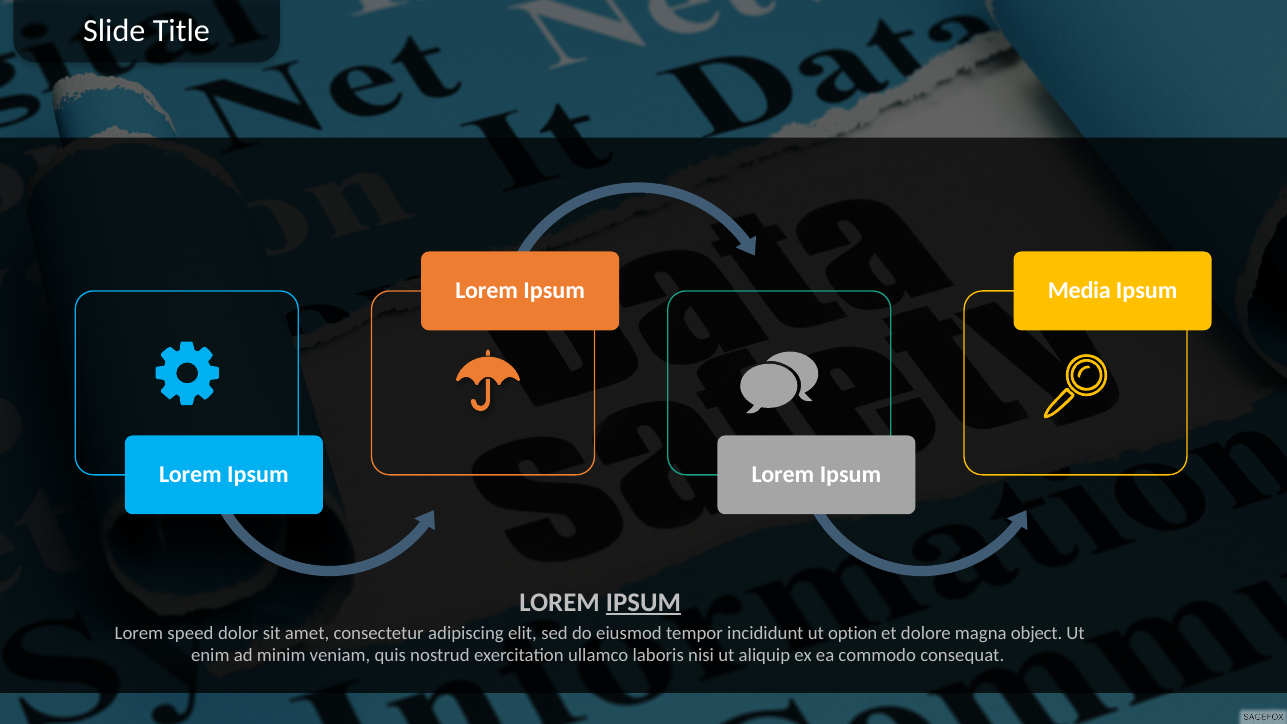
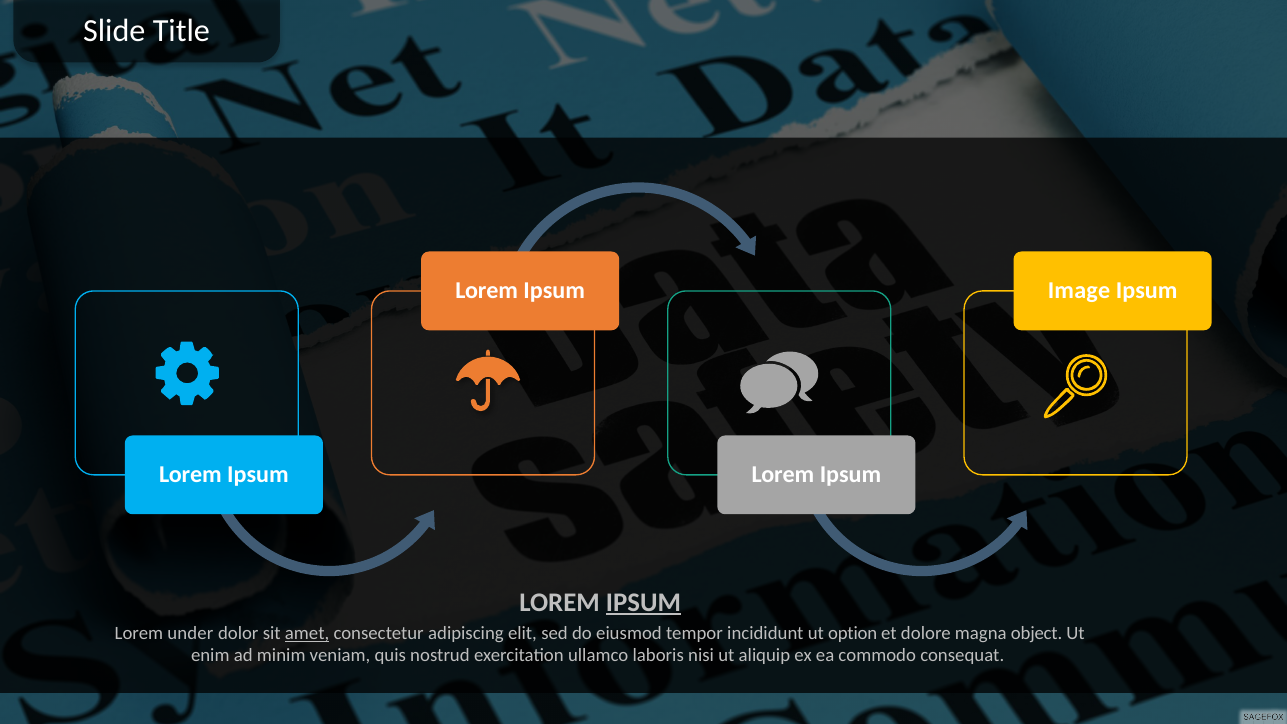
Media: Media -> Image (1079, 291)
speed: speed -> under (190, 633)
amet underline: none -> present (307, 633)
